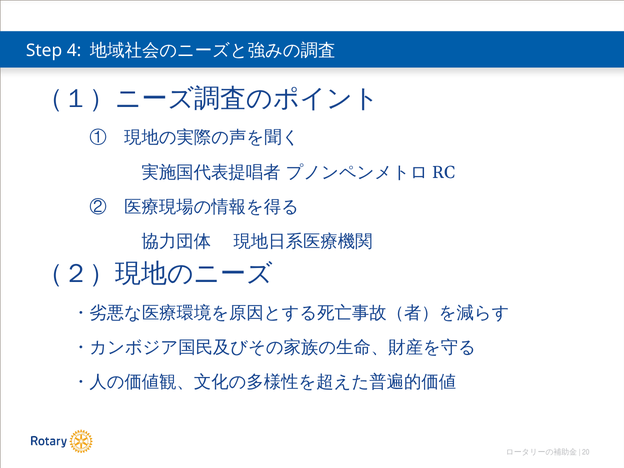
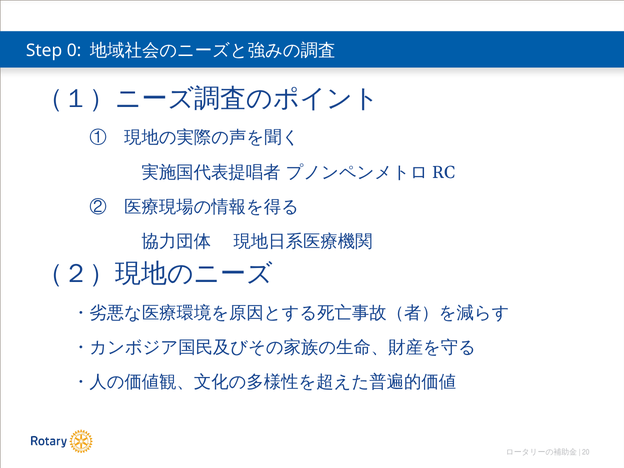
4: 4 -> 0 (74, 51)
